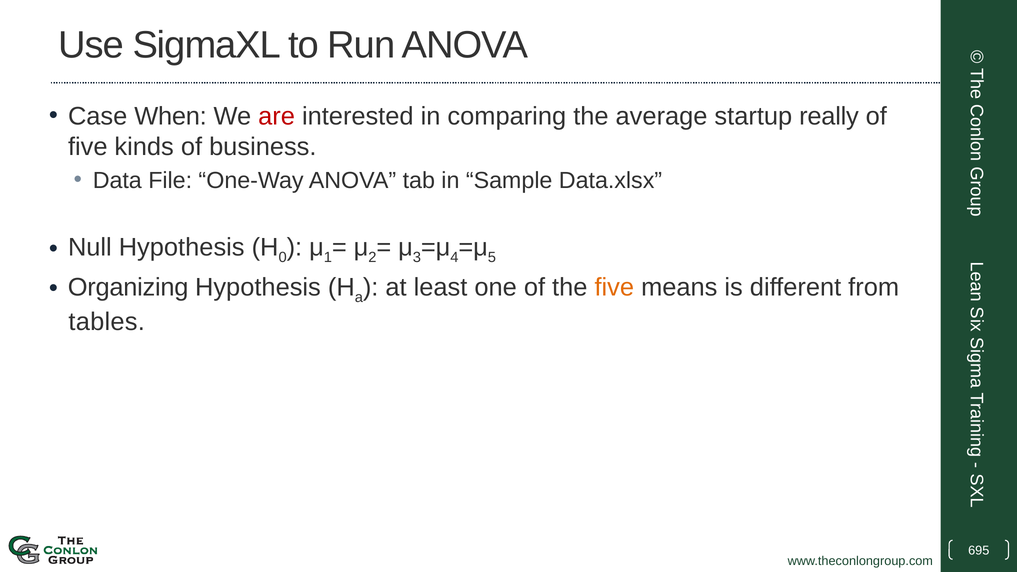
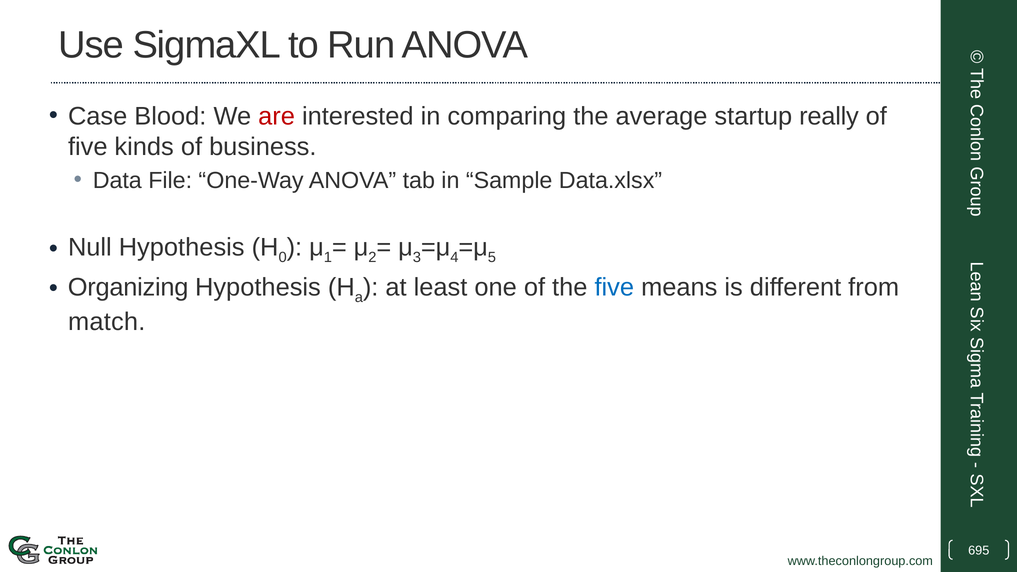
When: When -> Blood (170, 116)
five colour: orange -> blue (614, 287)
tables: tables -> match (107, 322)
